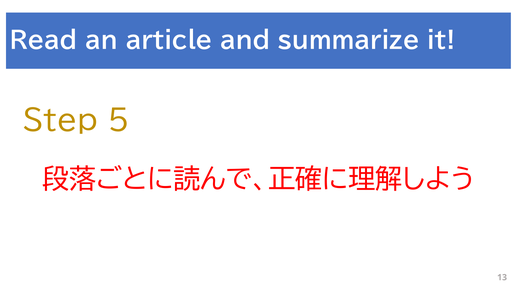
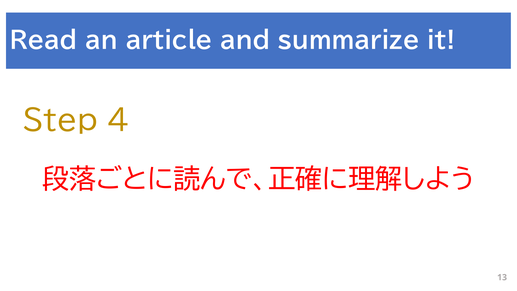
5: 5 -> 4 (119, 121)
